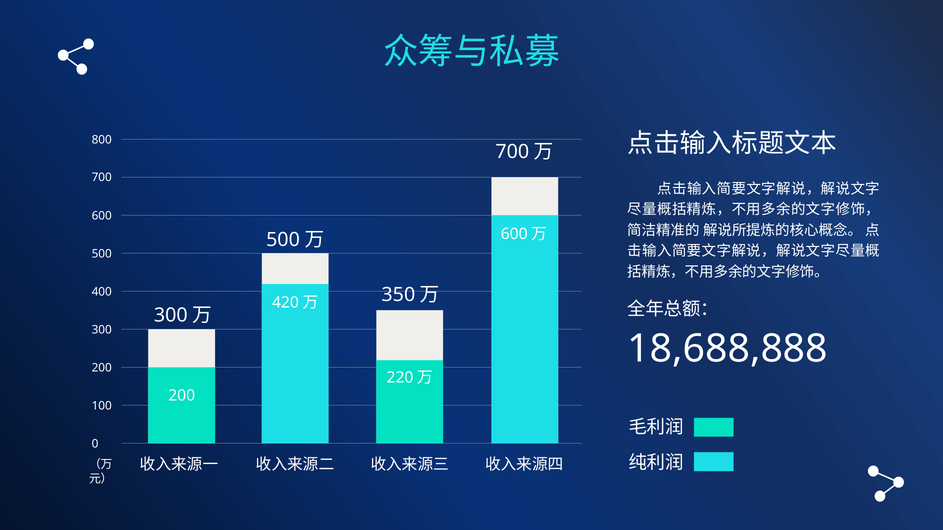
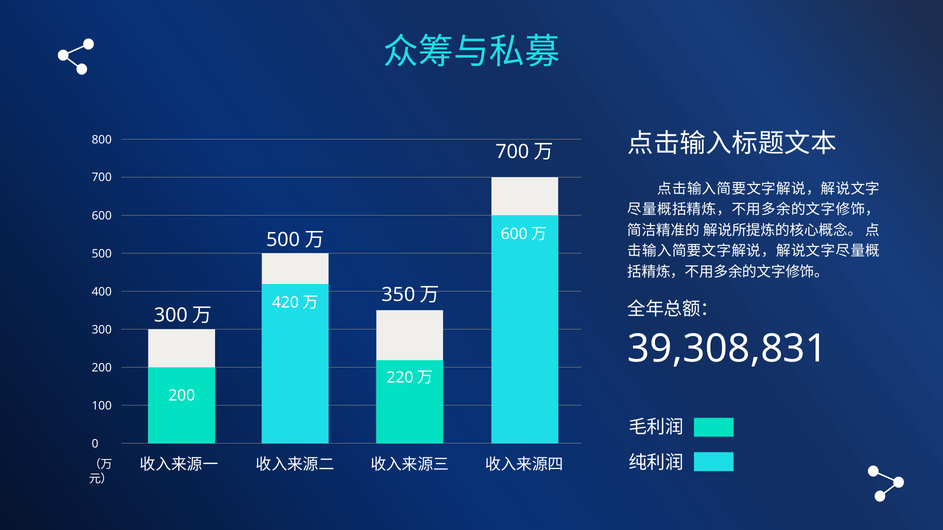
18,688,888: 18,688,888 -> 39,308,831 (728, 349)
